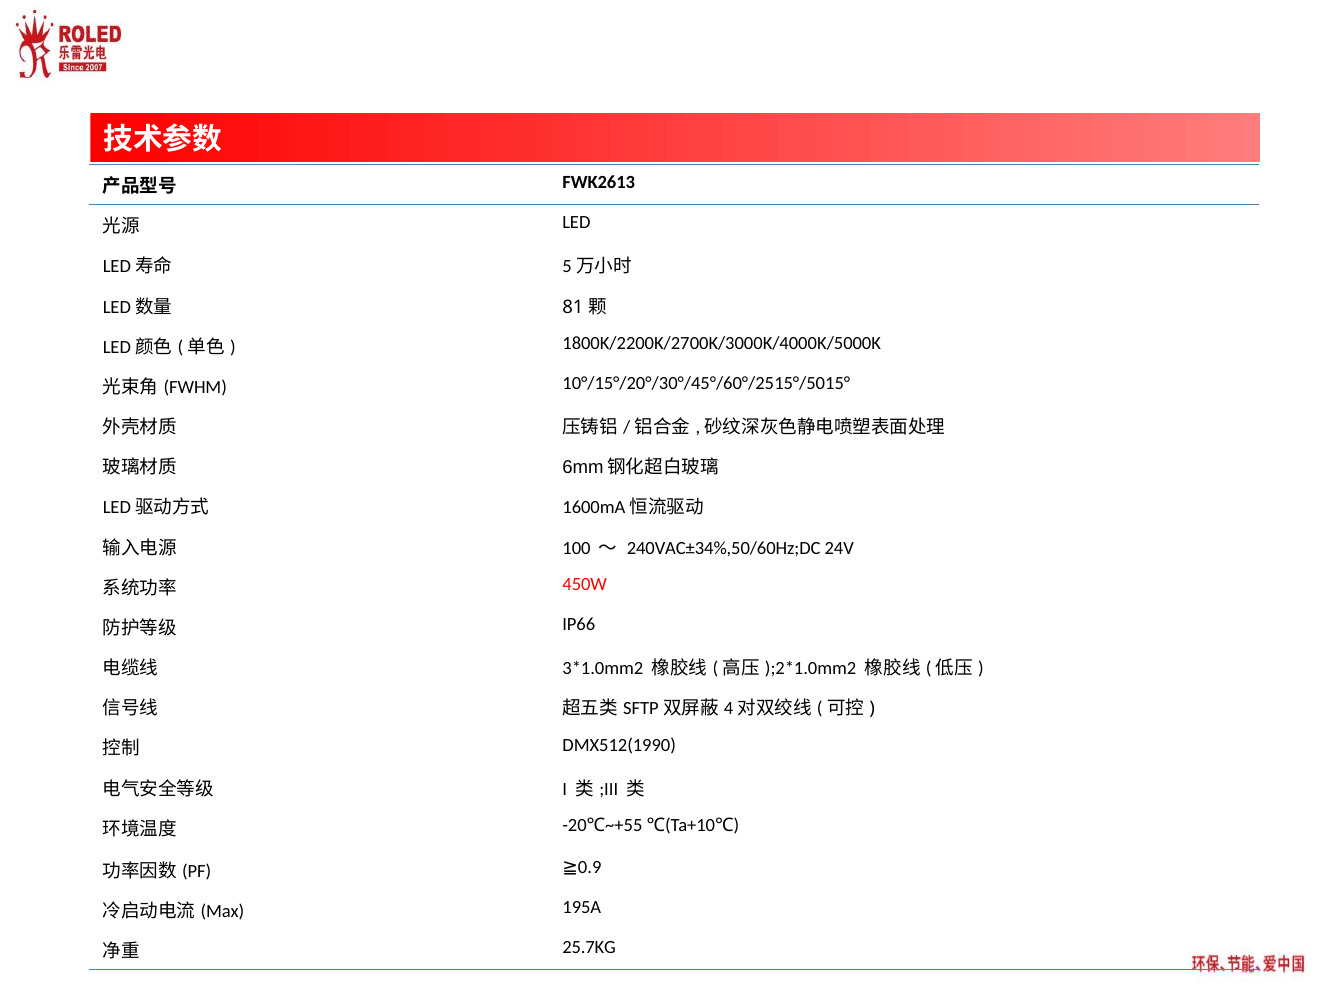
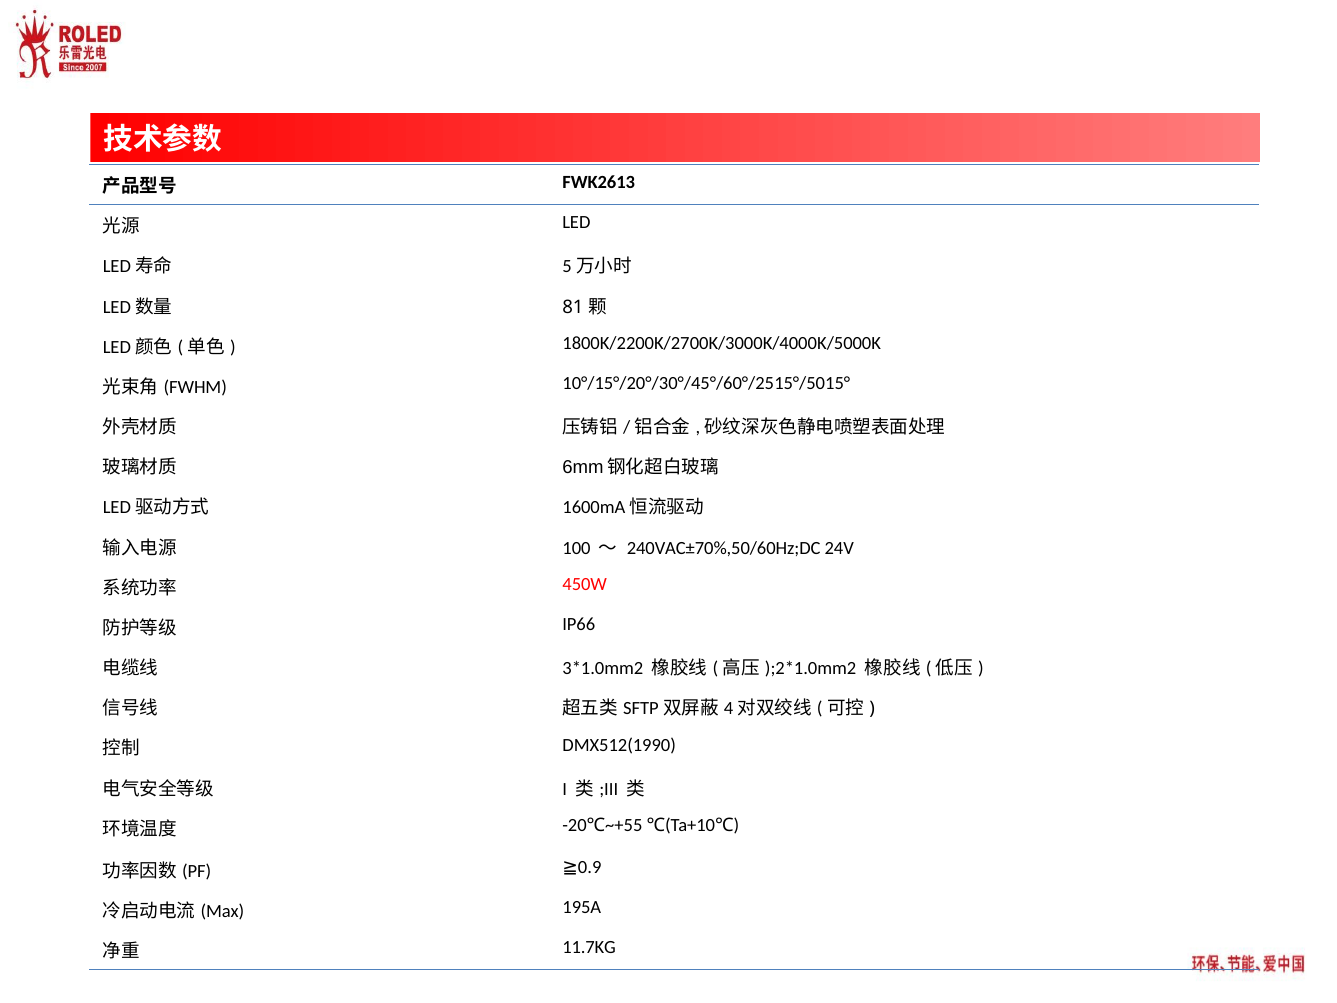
240VAC±34%,50/60Hz;DC: 240VAC±34%,50/60Hz;DC -> 240VAC±70%,50/60Hz;DC (724, 548)
25.7KG: 25.7KG -> 11.7KG (589, 947)
